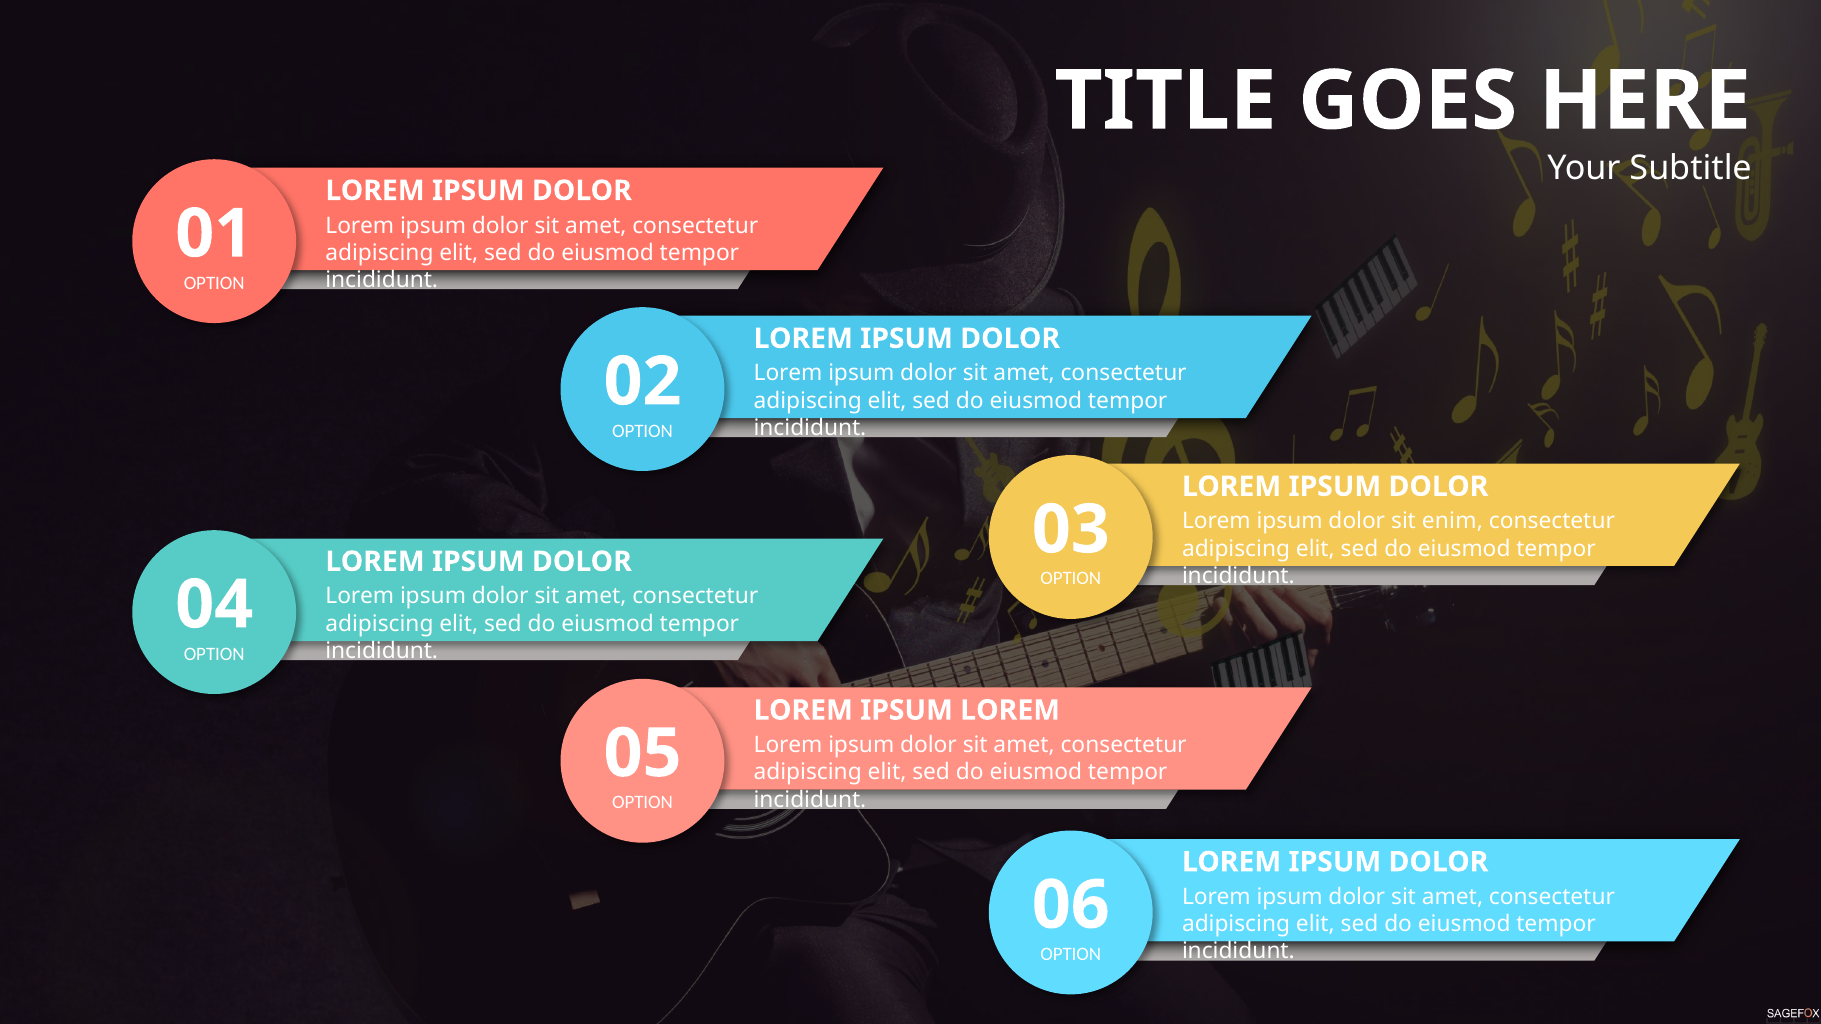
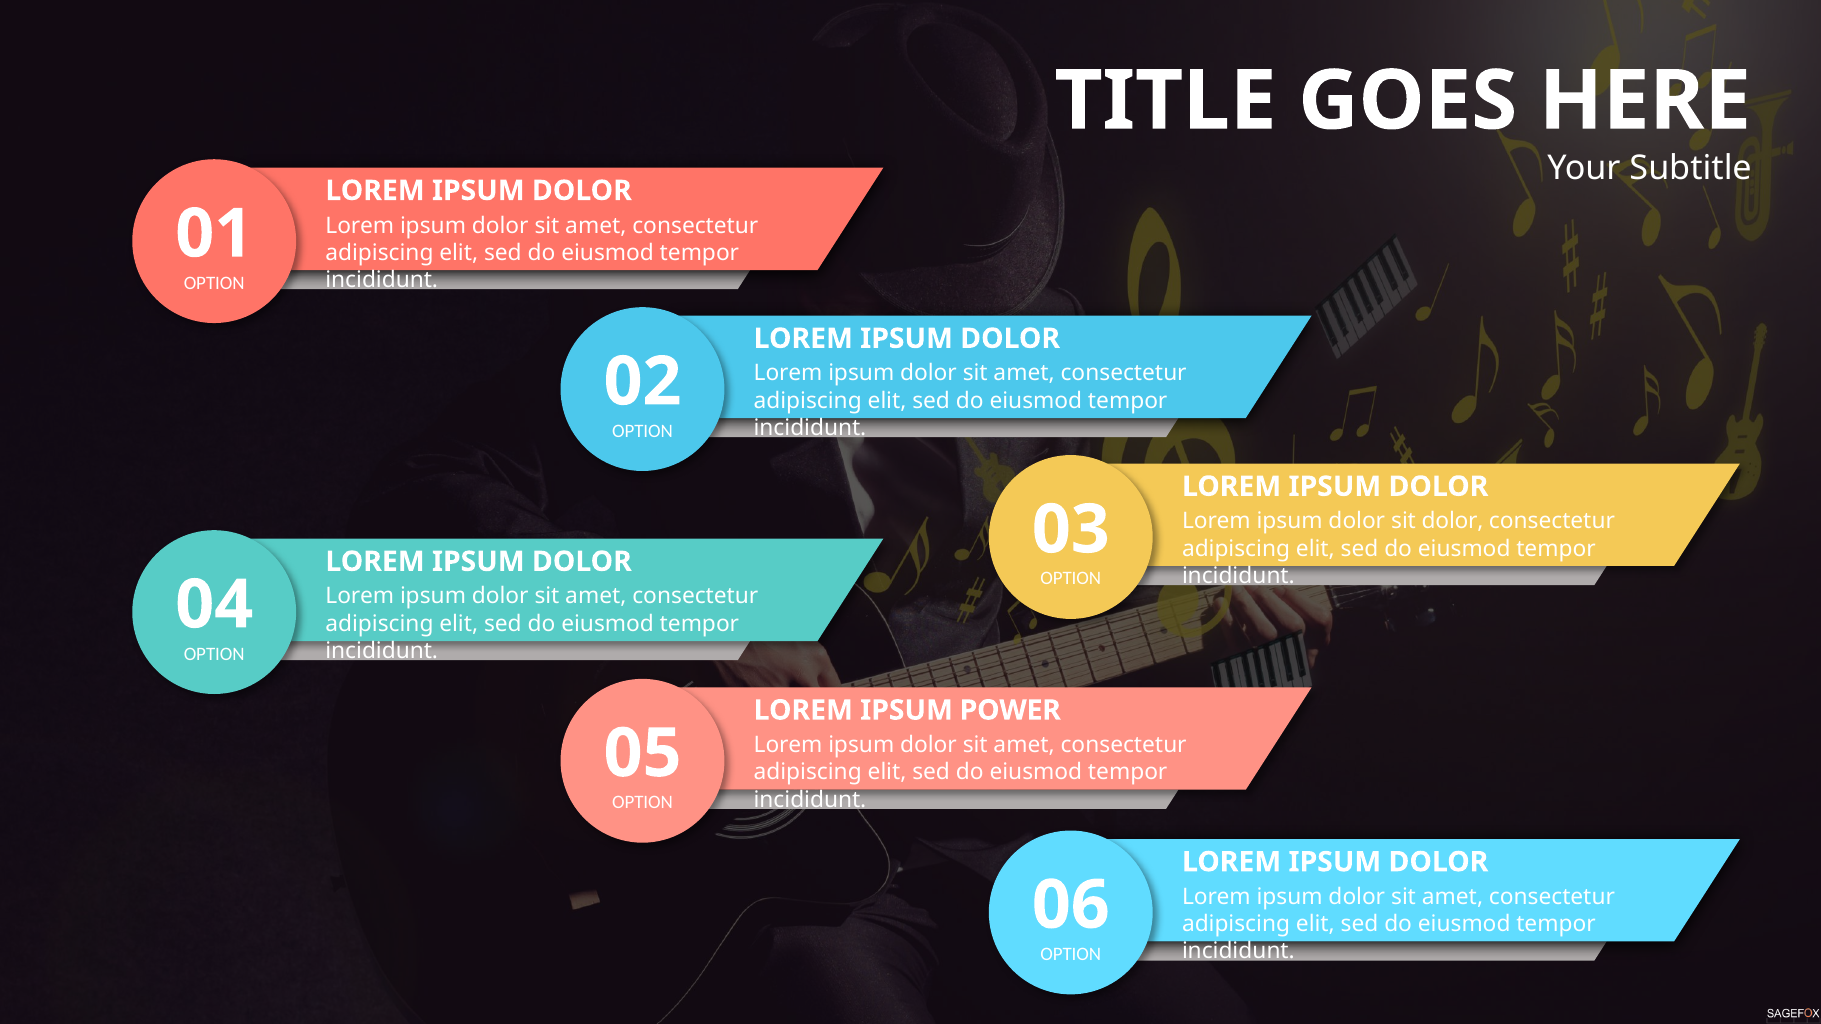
sit enim: enim -> dolor (1453, 522)
IPSUM LOREM: LOREM -> POWER (1010, 710)
